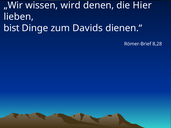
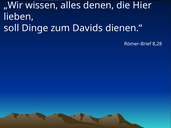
wird: wird -> alles (71, 5)
bist: bist -> soll (11, 28)
